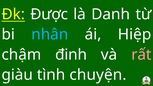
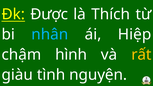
Danh: Danh -> Thích (111, 14)
đinh: đinh -> hình (71, 55)
rất colour: pink -> yellow (141, 55)
chuyện: chuyện -> nguyện (98, 75)
